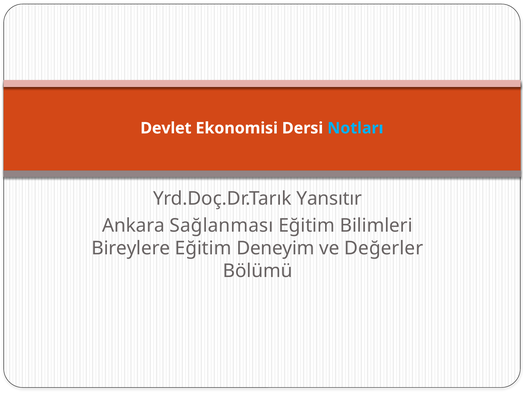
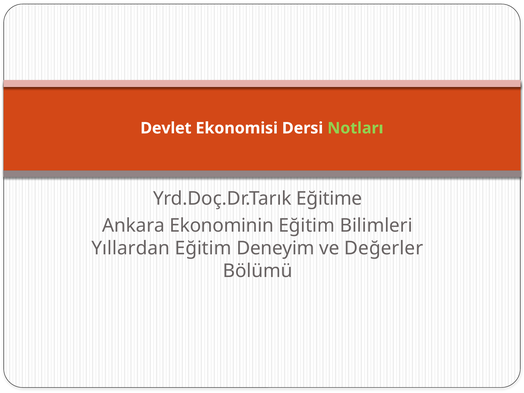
Notları colour: light blue -> light green (355, 128)
Yansıtır: Yansıtır -> Eğitime (329, 199)
Sağlanması: Sağlanması -> Ekonominin (222, 226)
Bireylere: Bireylere -> Yıllardan (131, 248)
